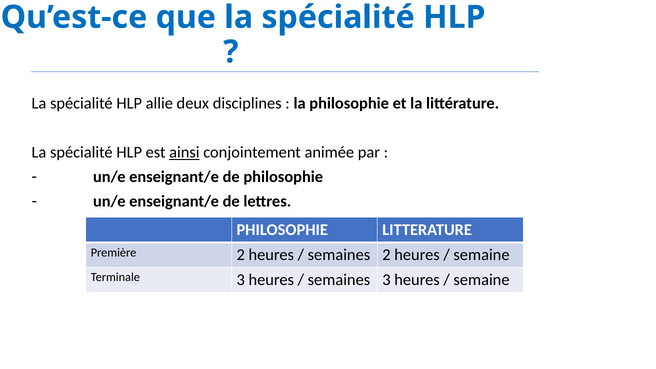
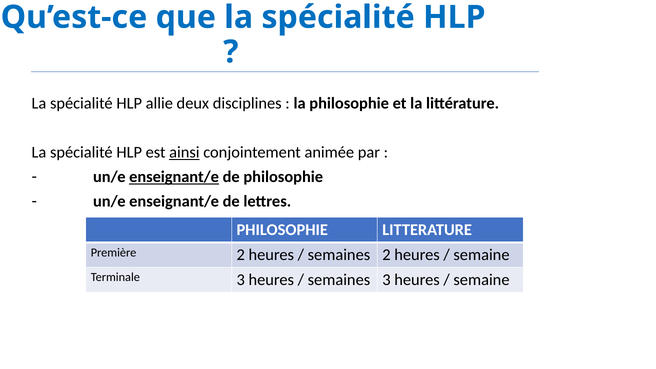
enseignant/e underline: none -> present (174, 177)
